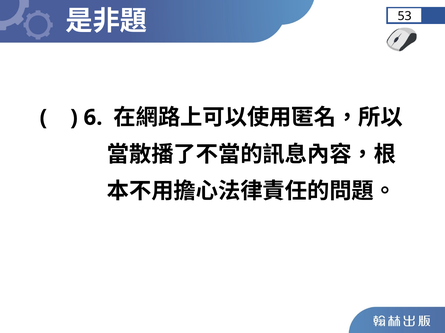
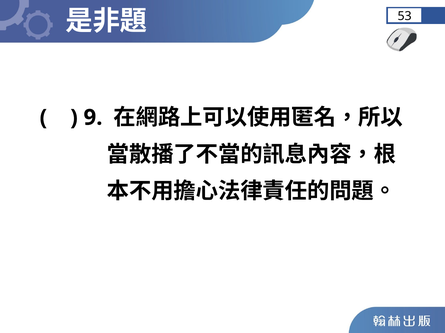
6: 6 -> 9 (93, 118)
